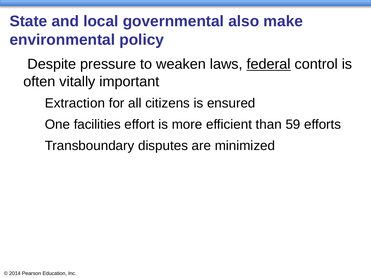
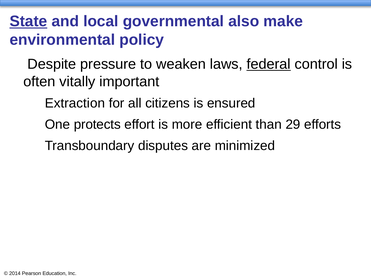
State underline: none -> present (28, 21)
facilities: facilities -> protects (97, 125)
59: 59 -> 29 (293, 125)
